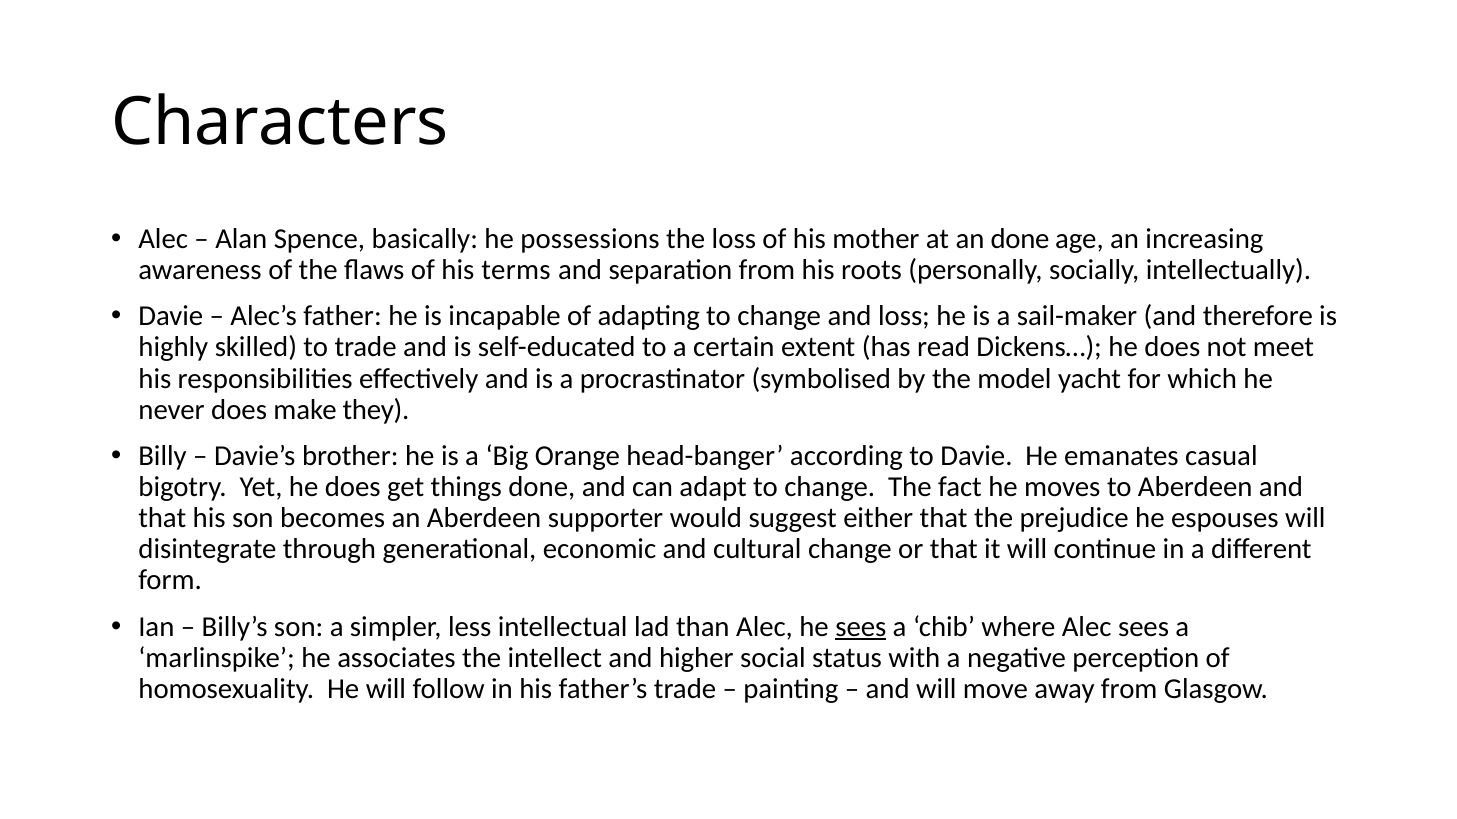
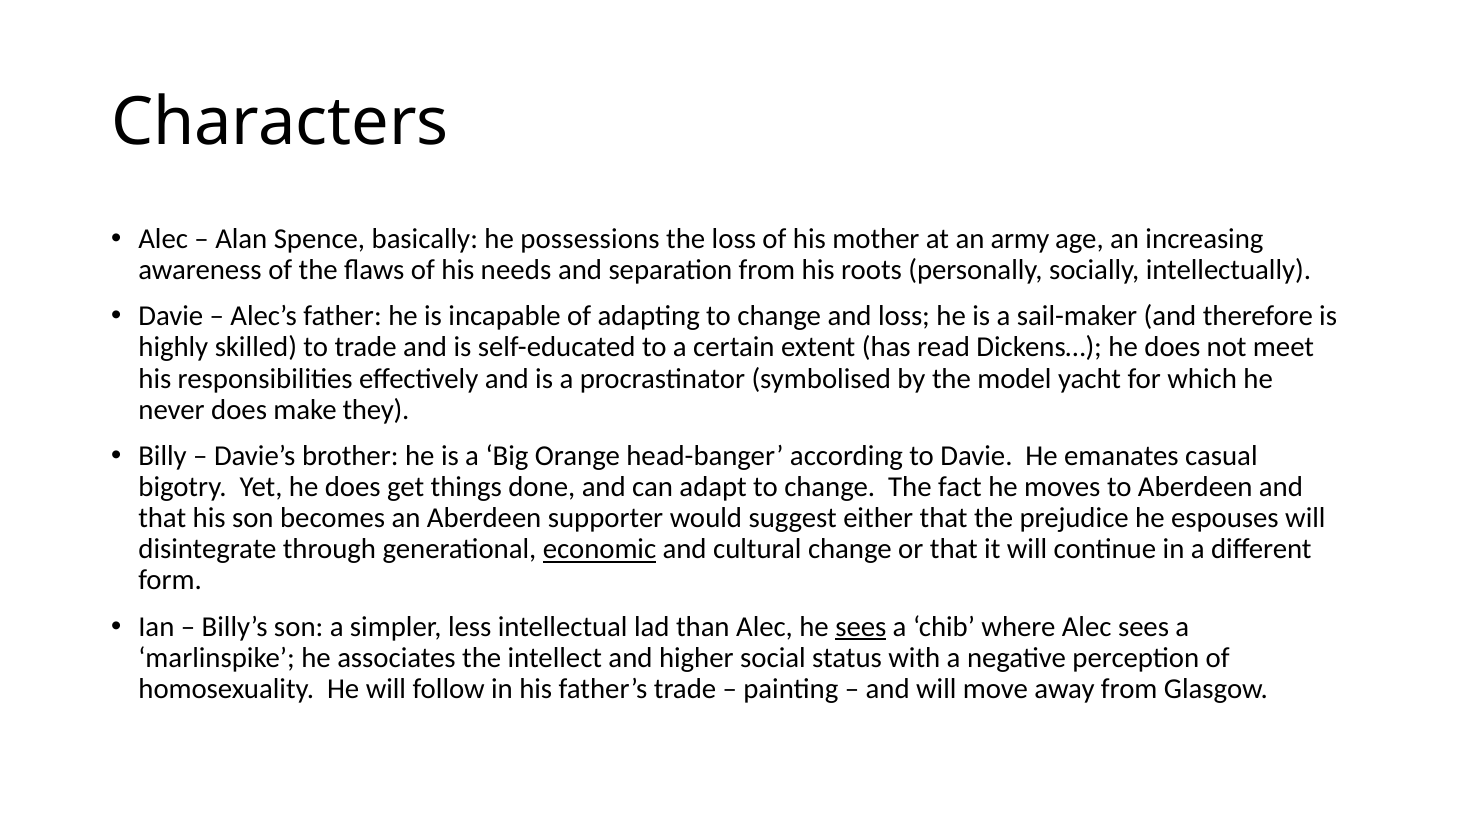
an done: done -> army (1020, 239)
terms: terms -> needs (516, 270)
economic underline: none -> present (599, 550)
